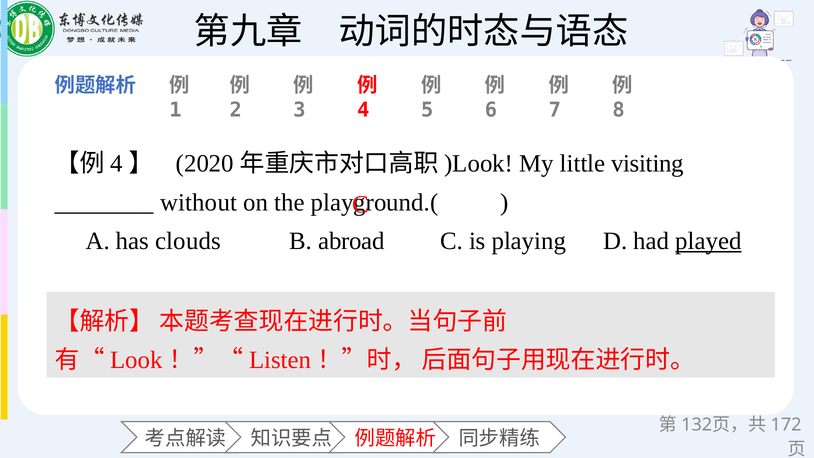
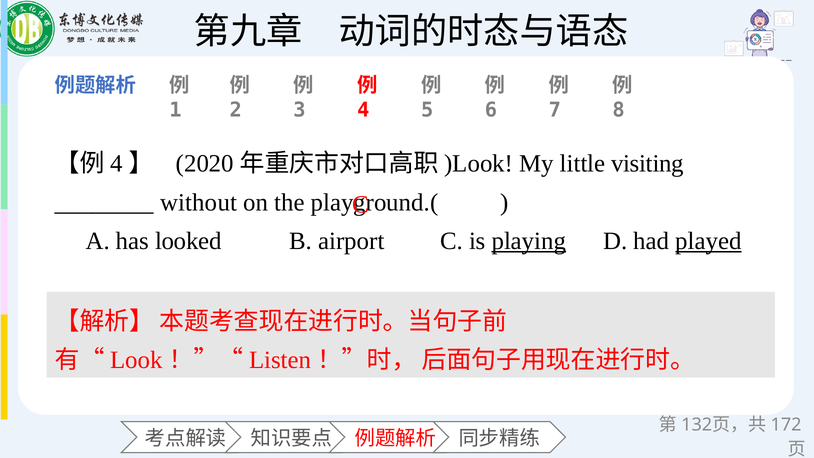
clouds: clouds -> looked (188, 241)
abroad: abroad -> airport (351, 241)
playing underline: none -> present (529, 241)
